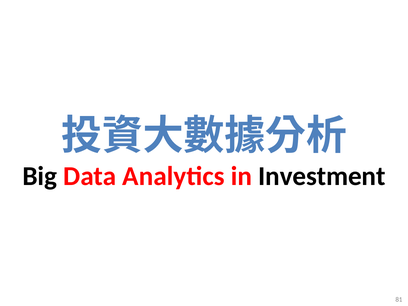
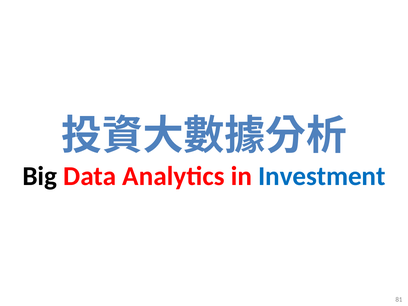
Investment colour: black -> blue (322, 176)
